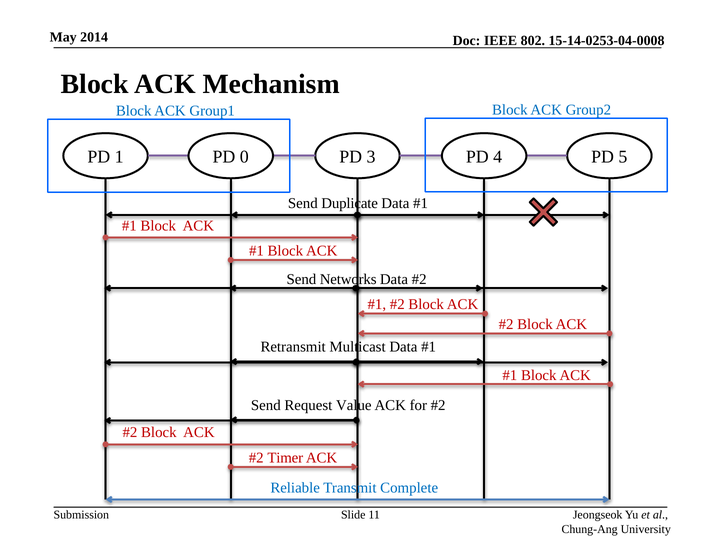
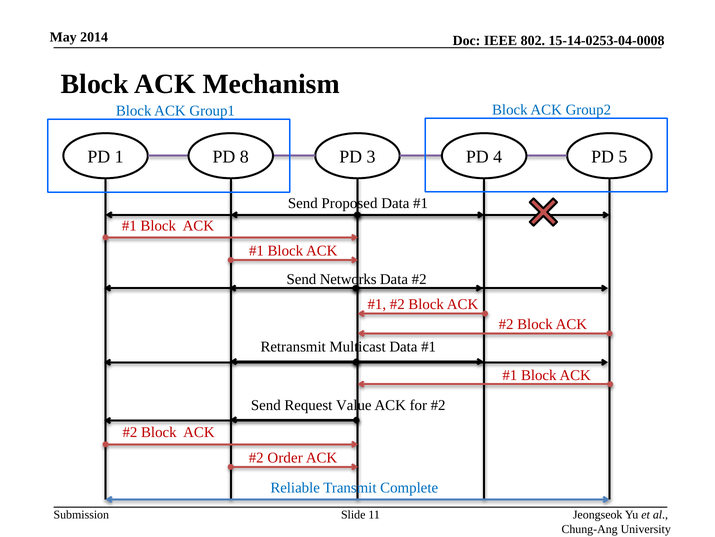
0: 0 -> 8 (244, 157)
Duplicate: Duplicate -> Proposed (349, 203)
Timer: Timer -> Order (285, 457)
